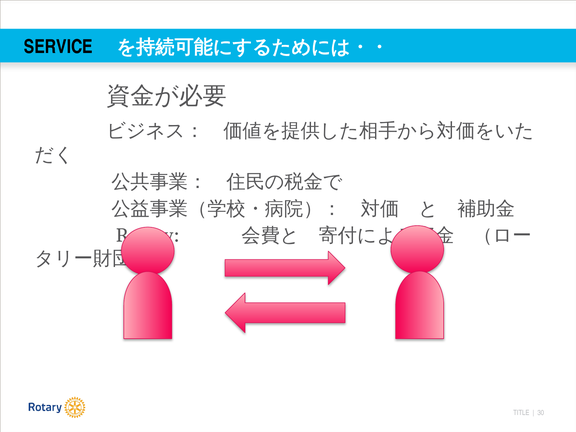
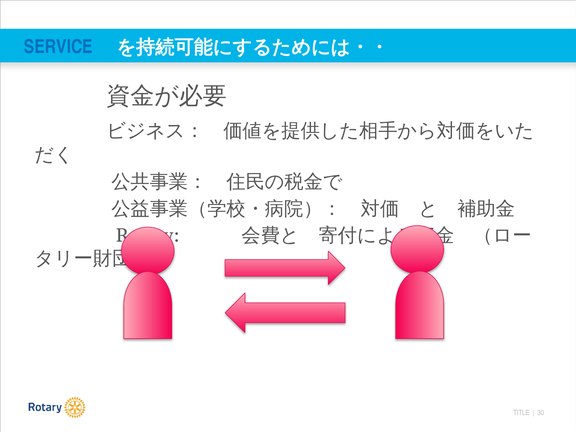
SERVICE colour: black -> blue (58, 47)
